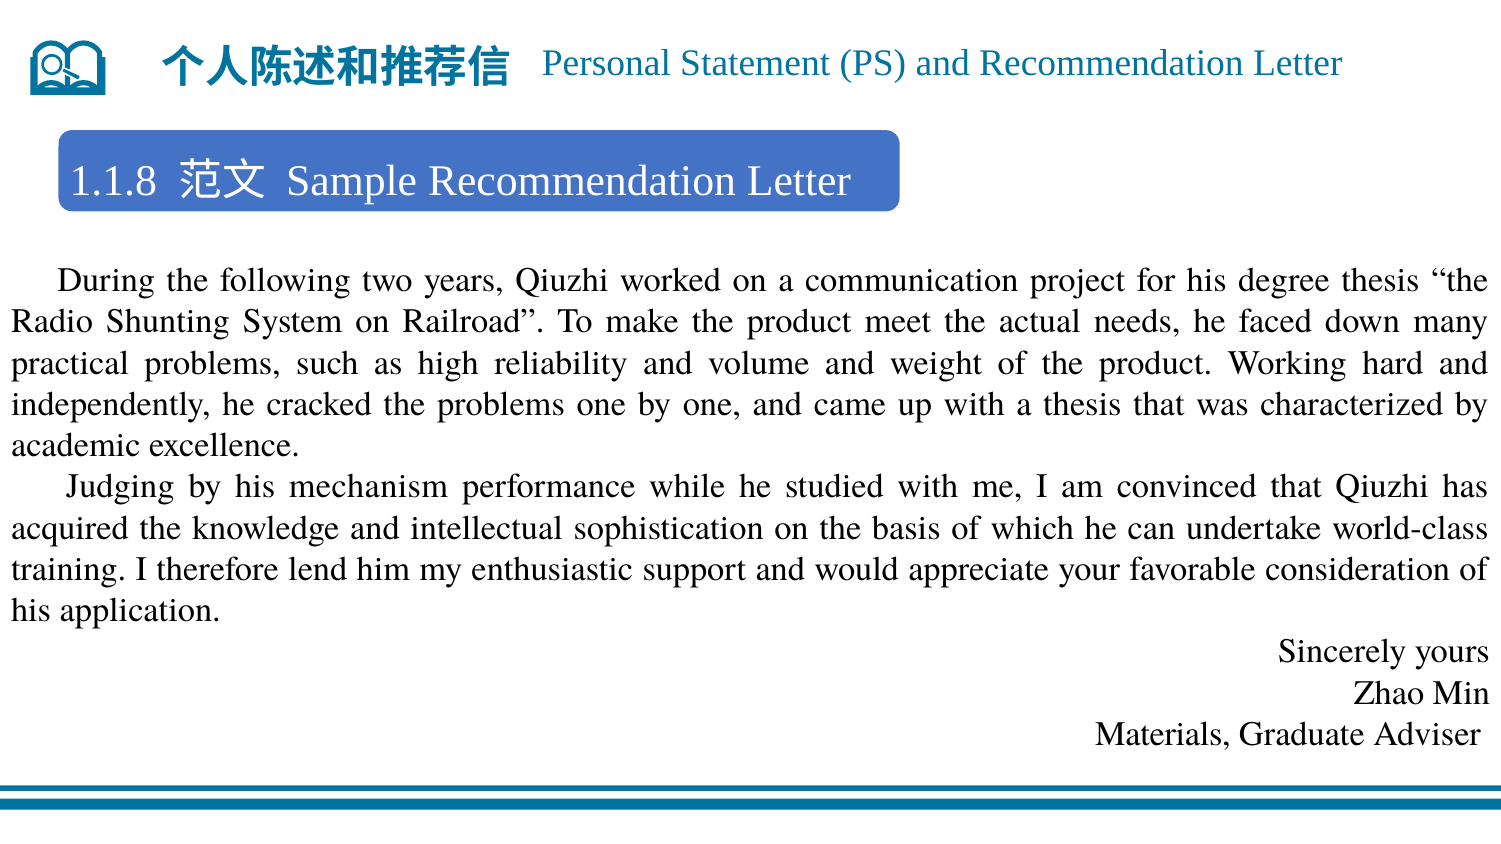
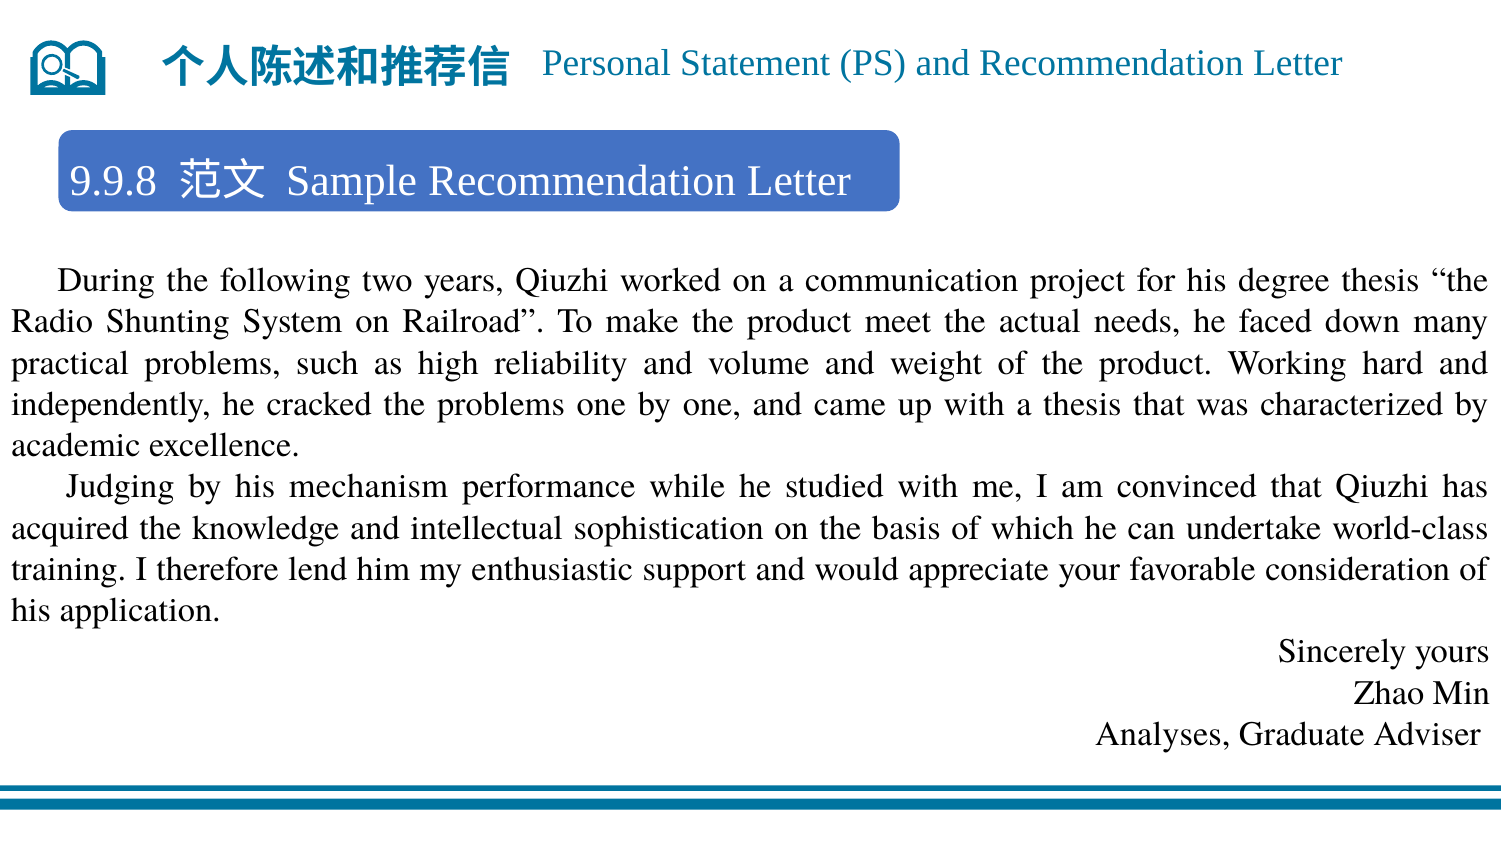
1.1.8: 1.1.8 -> 9.9.8 (113, 181)
Materials: Materials -> Analyses (1163, 734)
